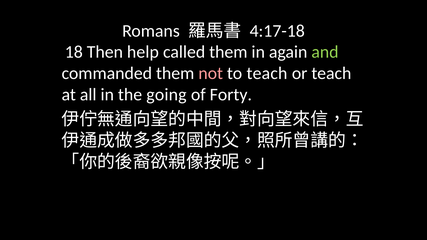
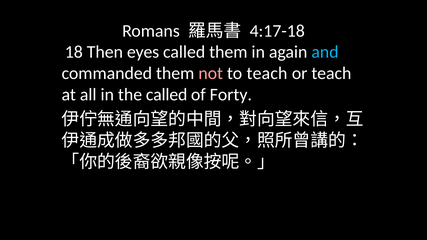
help: help -> eyes (143, 52)
and colour: light green -> light blue (325, 52)
the going: going -> called (167, 95)
